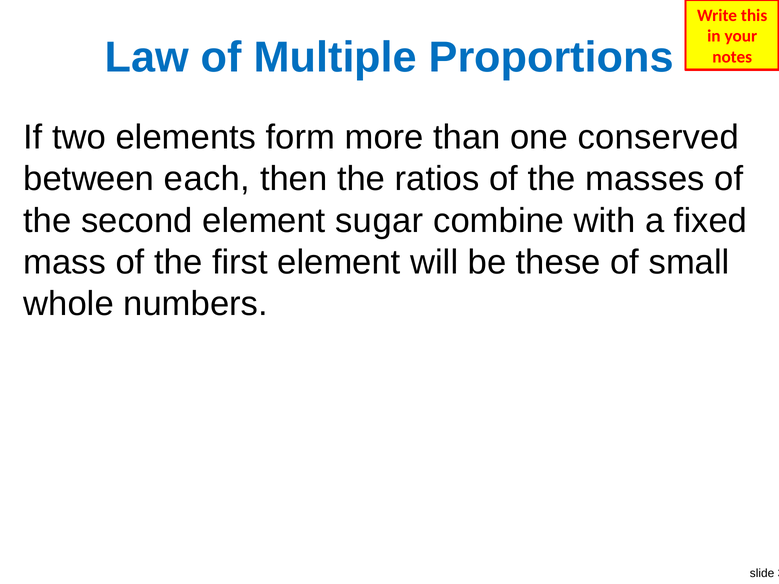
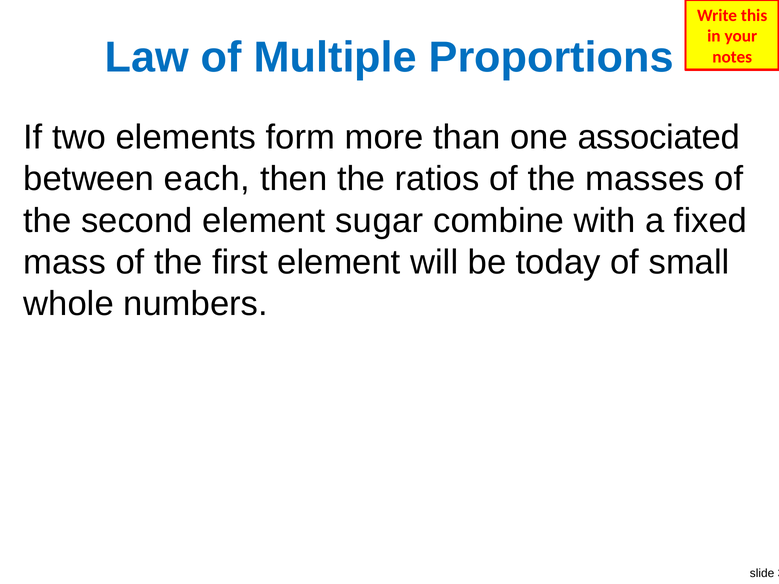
conserved: conserved -> associated (659, 138)
these: these -> today (558, 262)
